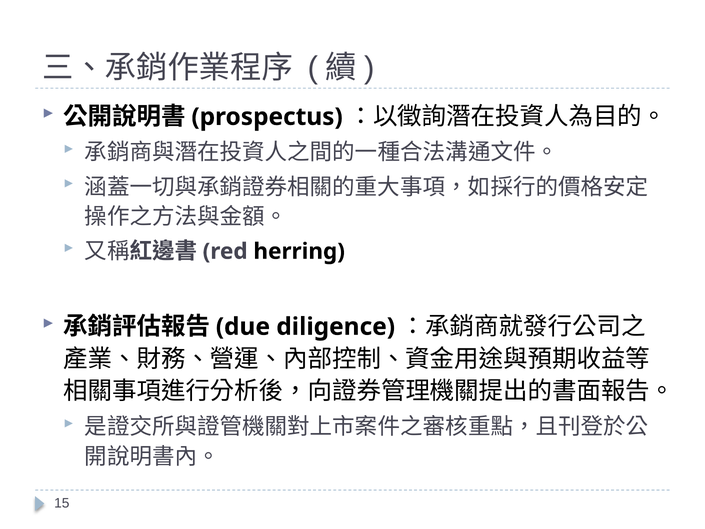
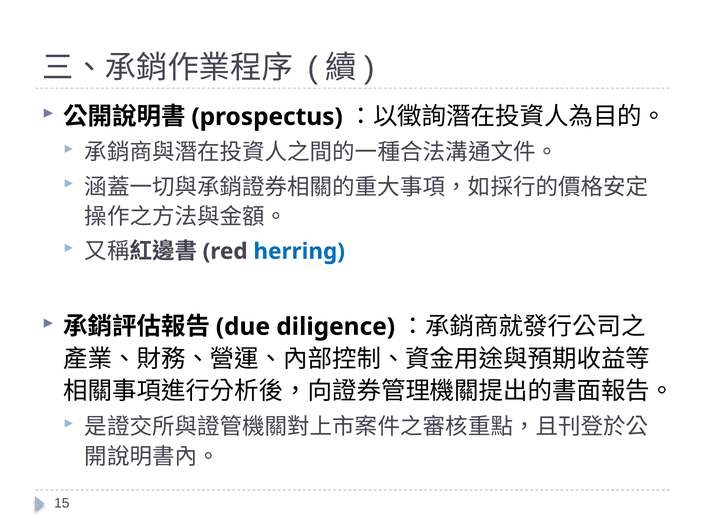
herring colour: black -> blue (299, 251)
